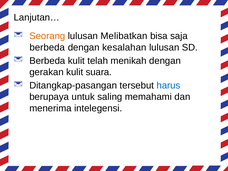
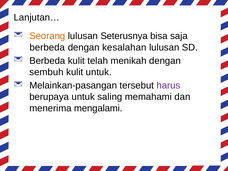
Melibatkan: Melibatkan -> Seterusnya (124, 36)
gerakan: gerakan -> sembuh (46, 72)
kulit suara: suara -> untuk (99, 72)
Ditangkap-pasangan: Ditangkap-pasangan -> Melainkan-pasangan (73, 85)
harus colour: blue -> purple (168, 85)
intelegensi: intelegensi -> mengalami (98, 108)
